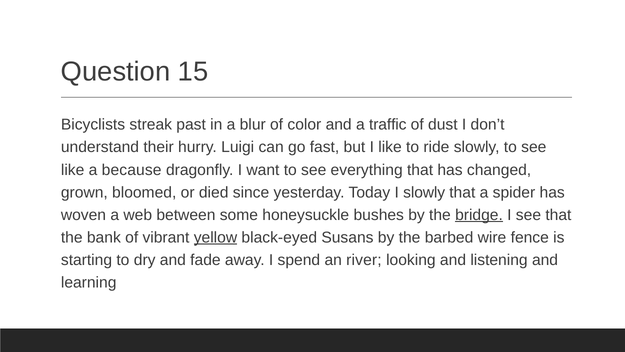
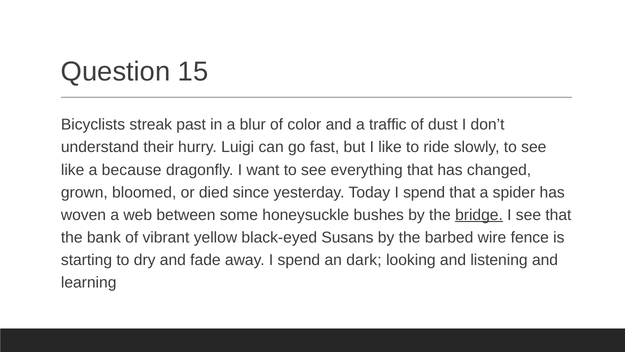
Today I slowly: slowly -> spend (424, 192)
yellow underline: present -> none (215, 237)
river: river -> dark (364, 260)
